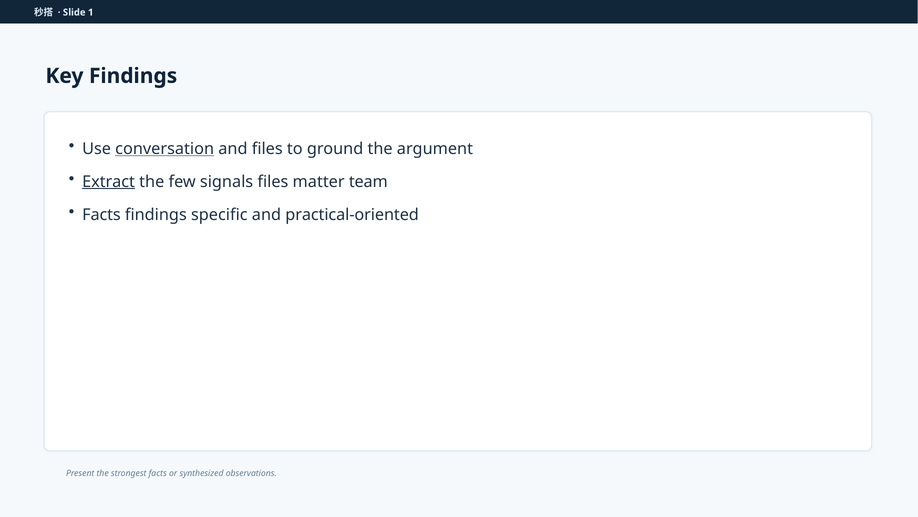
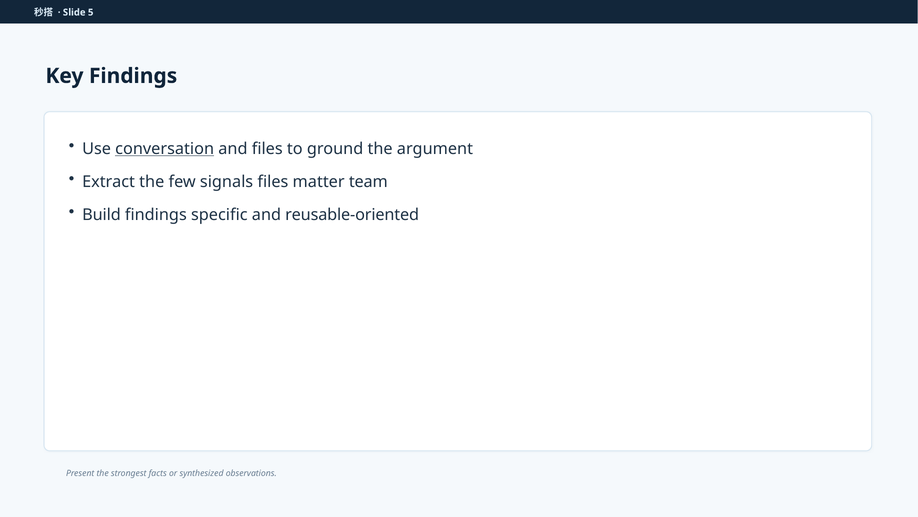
1: 1 -> 5 (91, 12)
Extract underline: present -> none (109, 181)
Facts: Facts -> Build (101, 214)
practical-oriented: practical-oriented -> reusable-oriented (352, 214)
